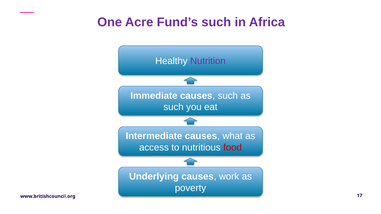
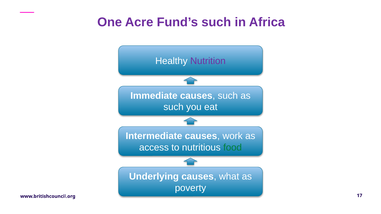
what: what -> work (233, 136)
food colour: red -> green (233, 148)
work: work -> what (229, 177)
